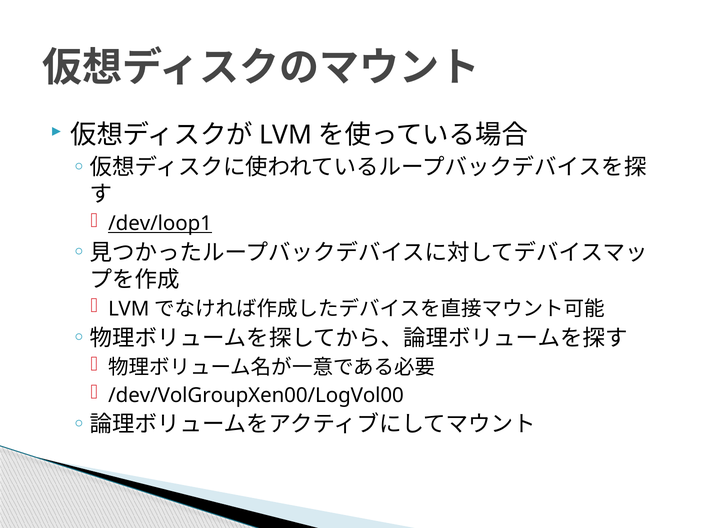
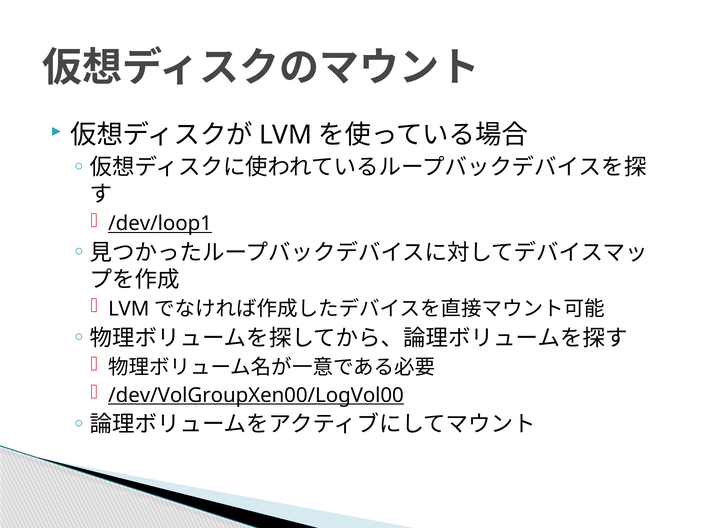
/dev/VolGroupXen00/LogVol00 underline: none -> present (256, 395)
